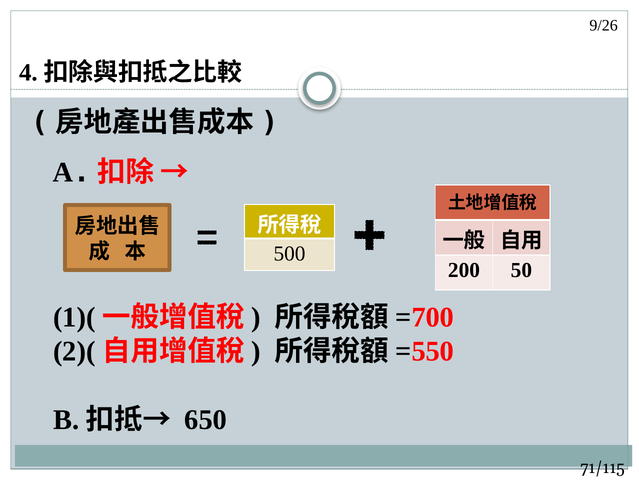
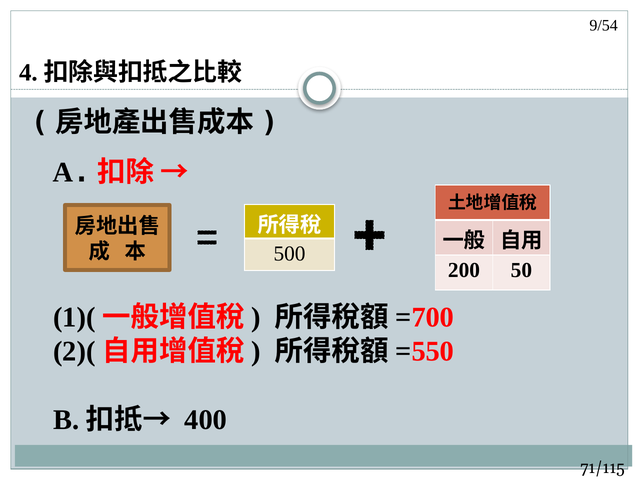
9/26: 9/26 -> 9/54 (604, 25)
650: 650 -> 400 (206, 419)
